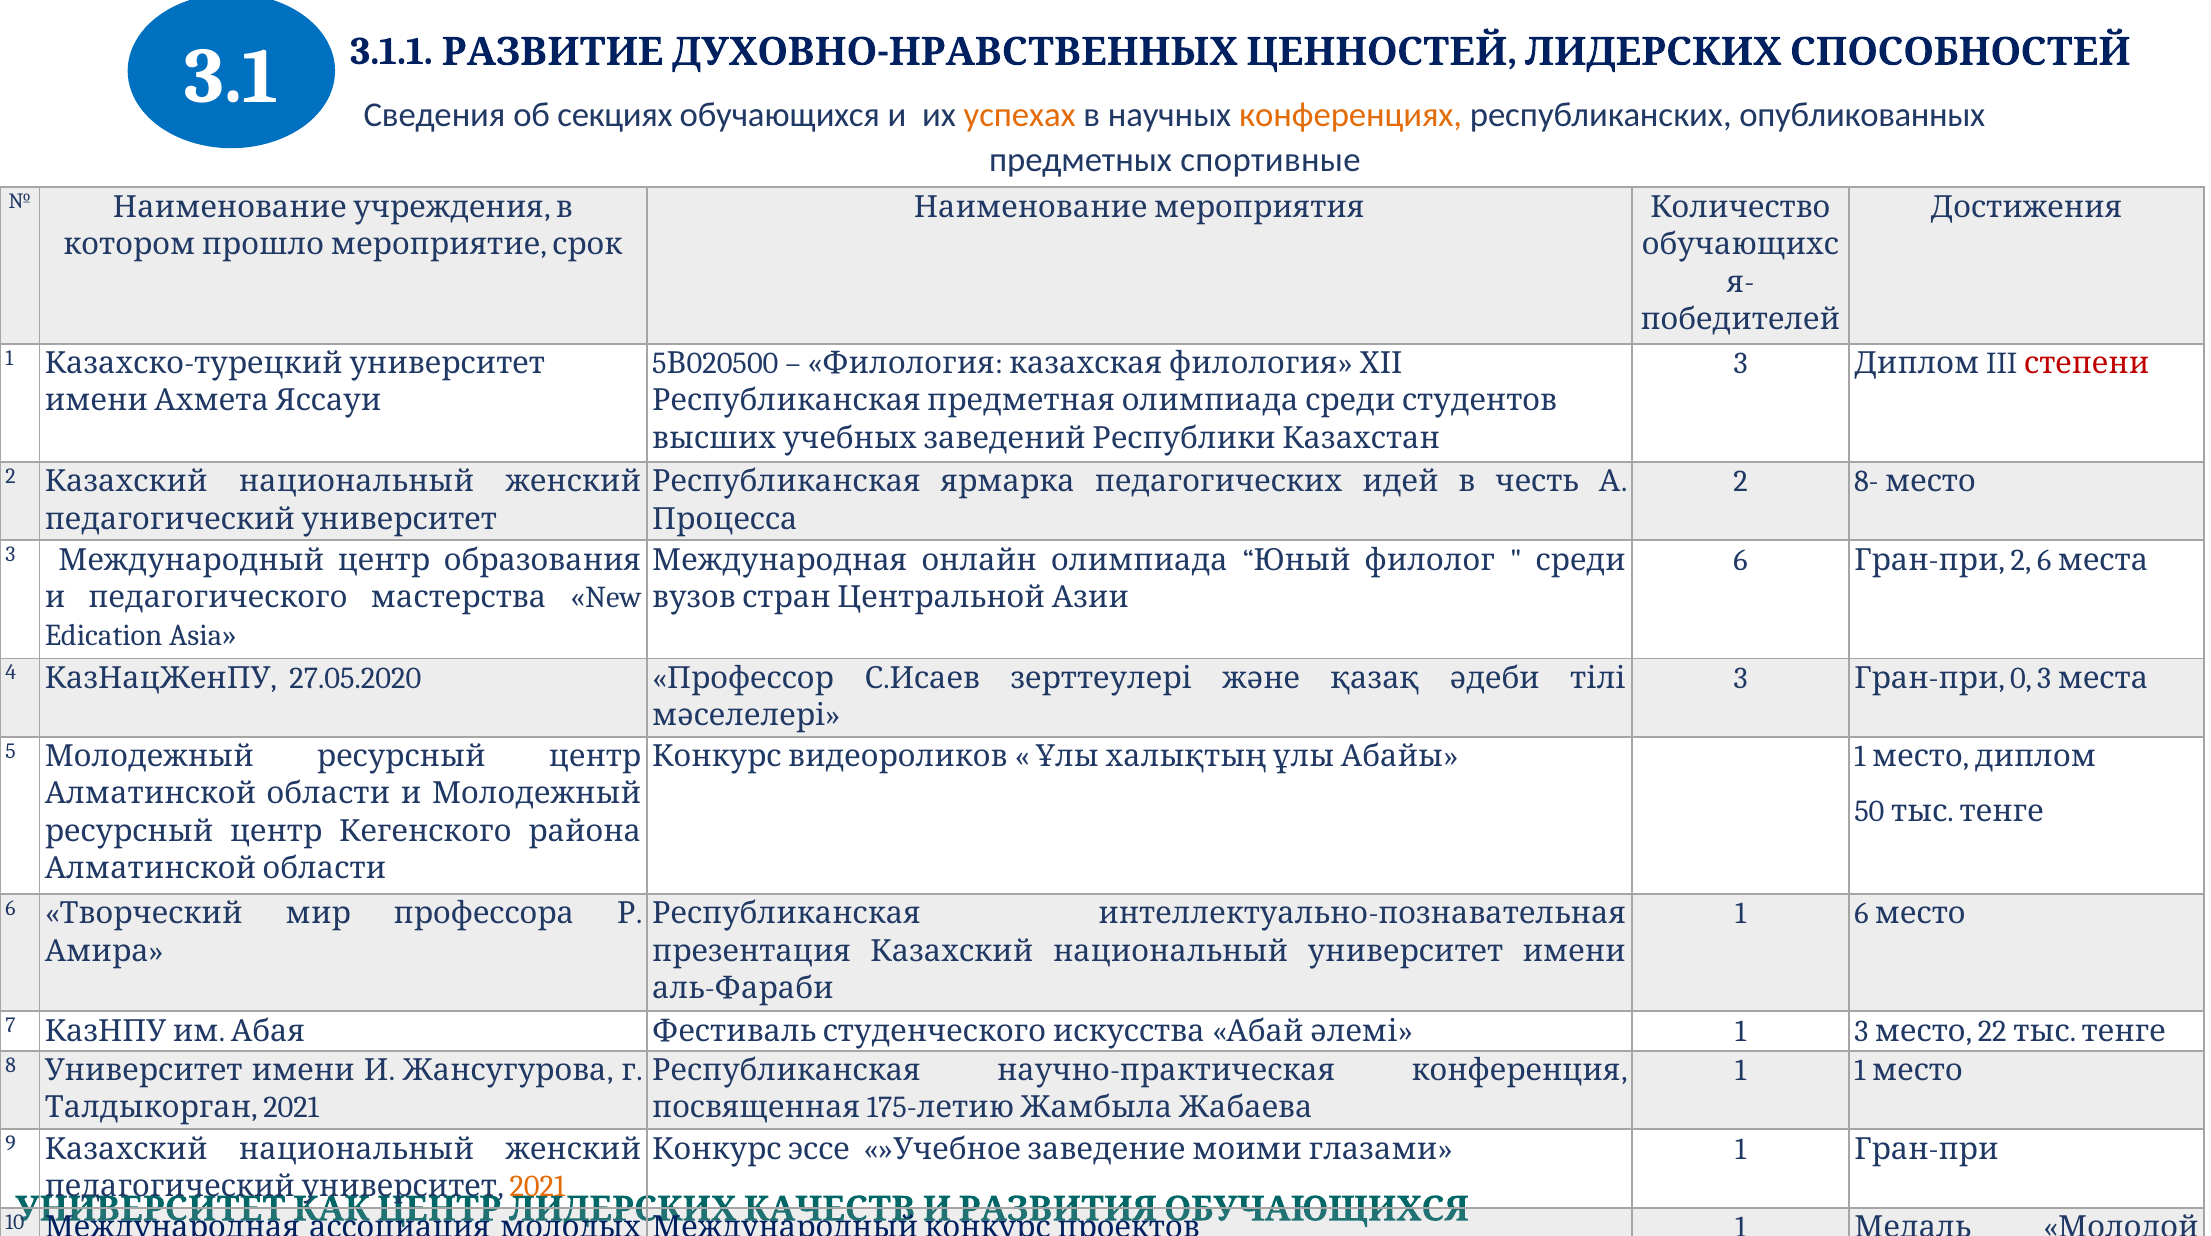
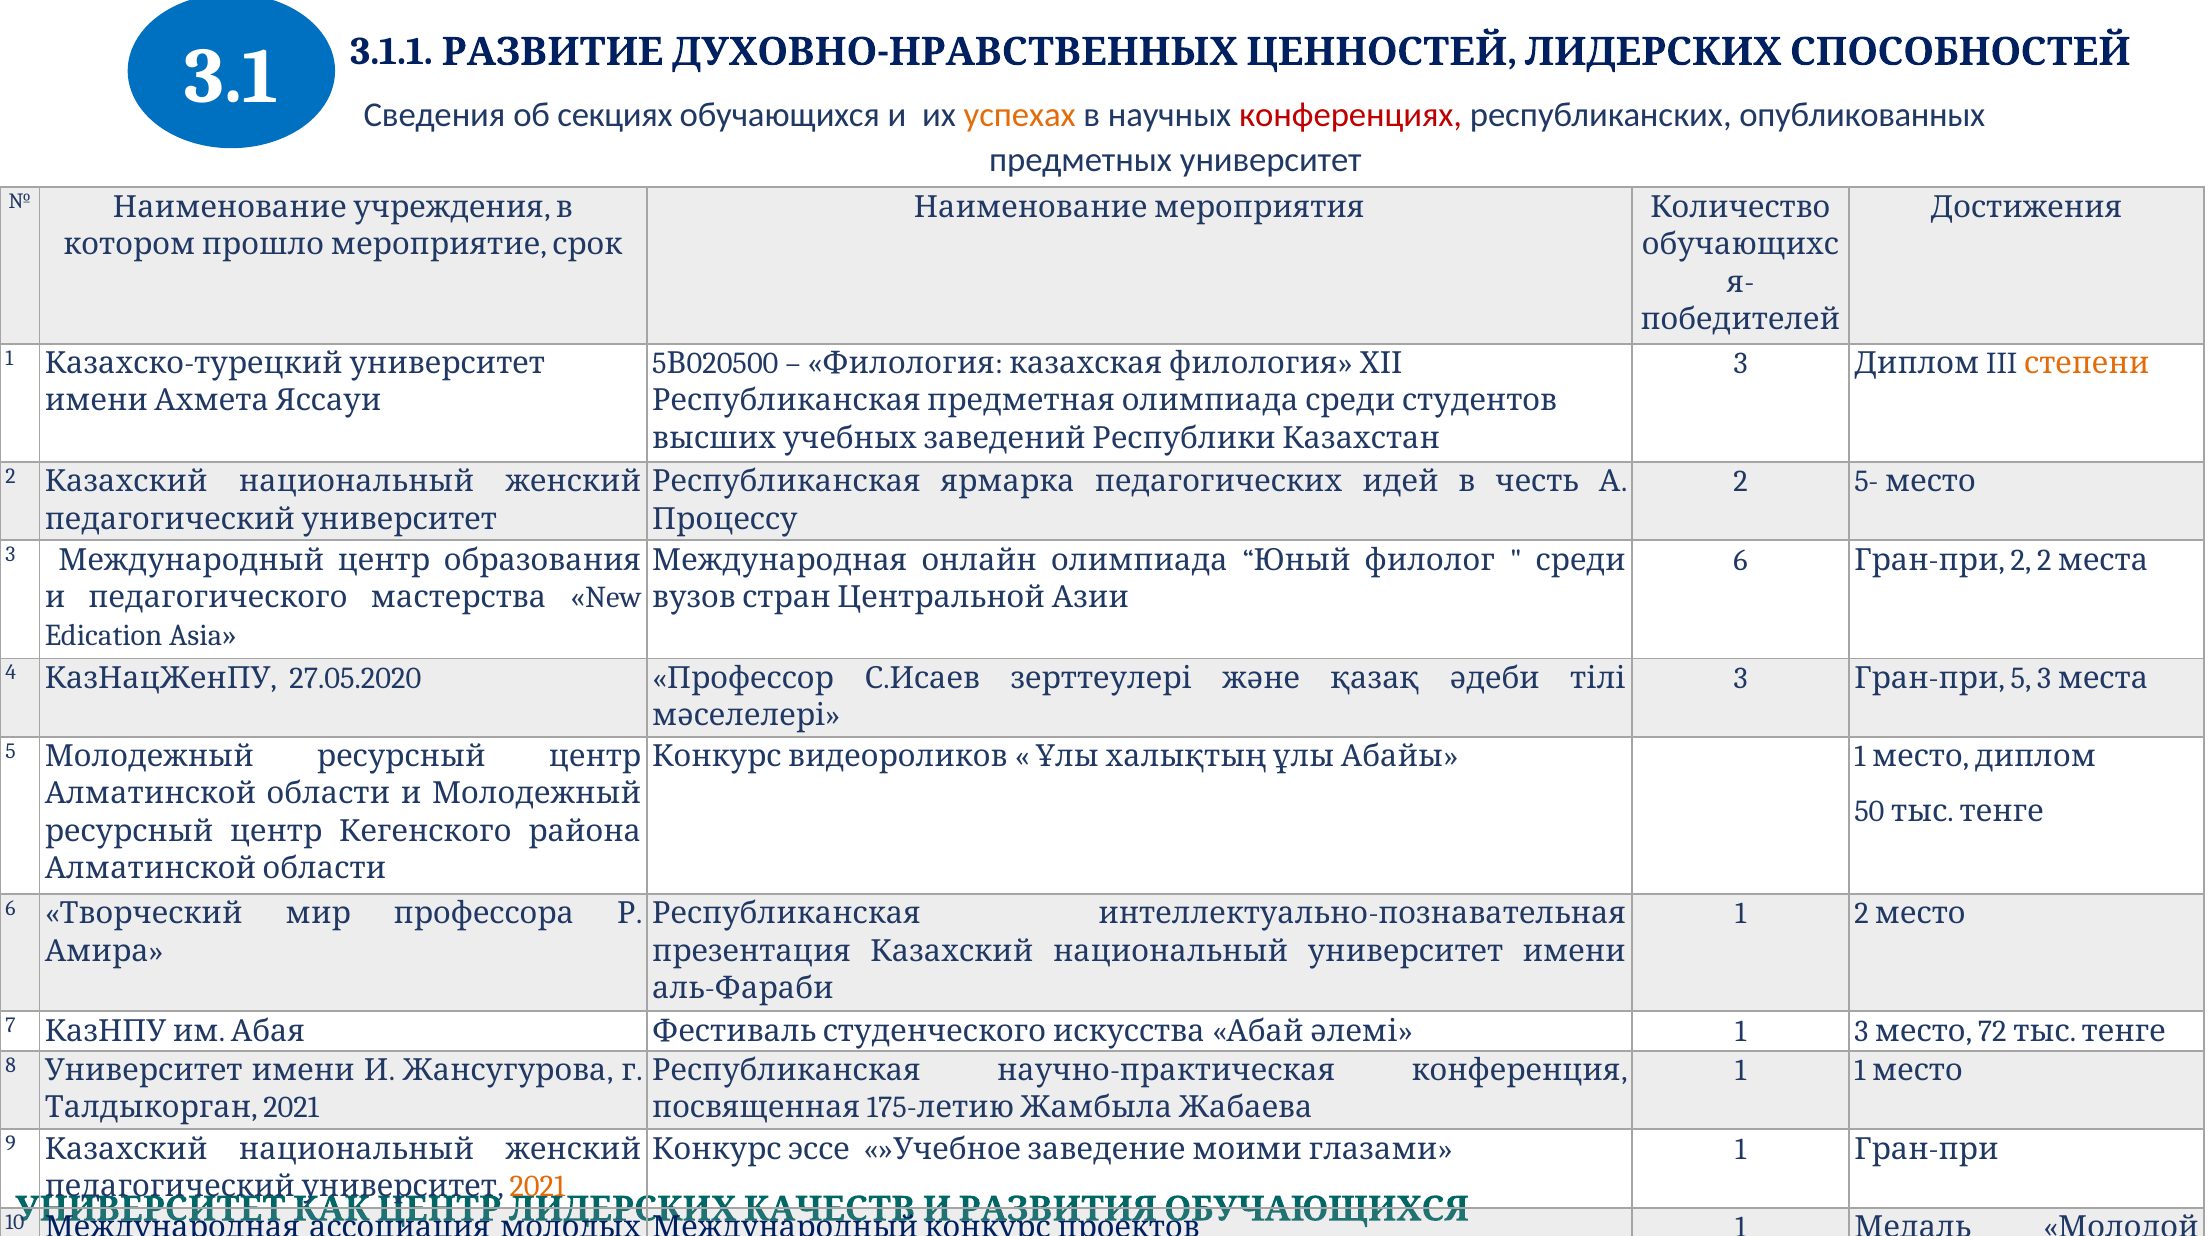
конференциях colour: orange -> red (1351, 115)
предметных спортивные: спортивные -> университет (1271, 160)
степени colour: red -> orange (2087, 363)
8-: 8- -> 5- (1866, 482)
Процесса: Процесса -> Процессу (725, 519)
2 6: 6 -> 2 (2044, 560)
0: 0 -> 5 (2021, 678)
1 6: 6 -> 2 (1862, 914)
22: 22 -> 72 (1992, 1031)
